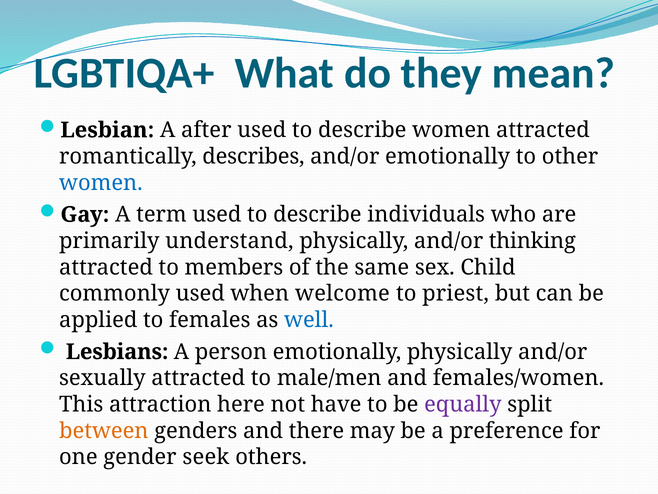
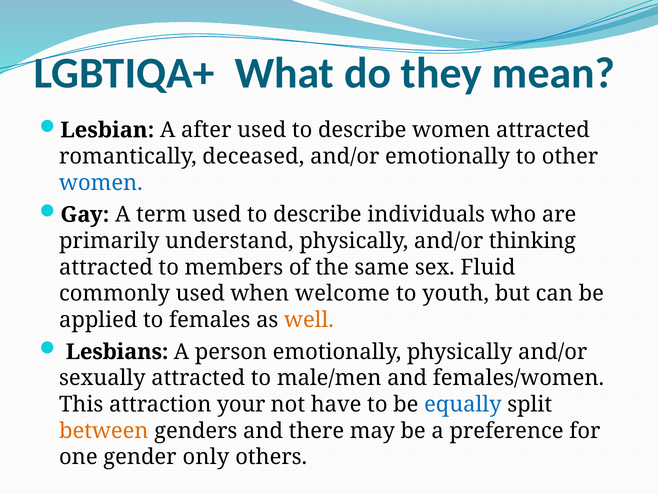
describes: describes -> deceased (253, 156)
Child: Child -> Fluid (488, 267)
priest: priest -> youth (456, 293)
well colour: blue -> orange (309, 320)
here: here -> your (241, 404)
equally colour: purple -> blue (463, 404)
seek: seek -> only (206, 457)
